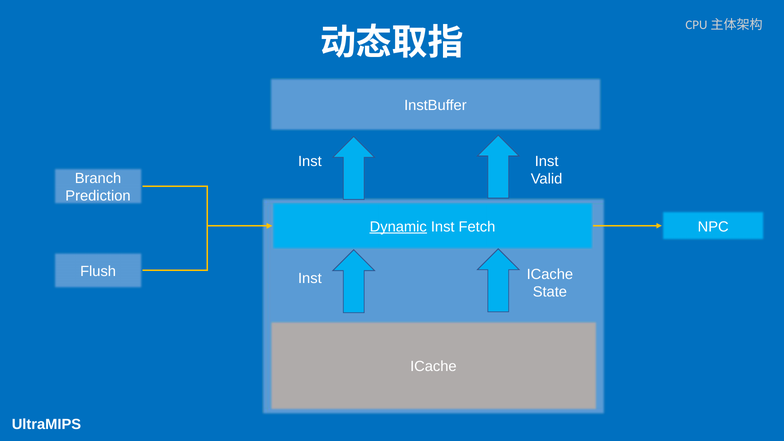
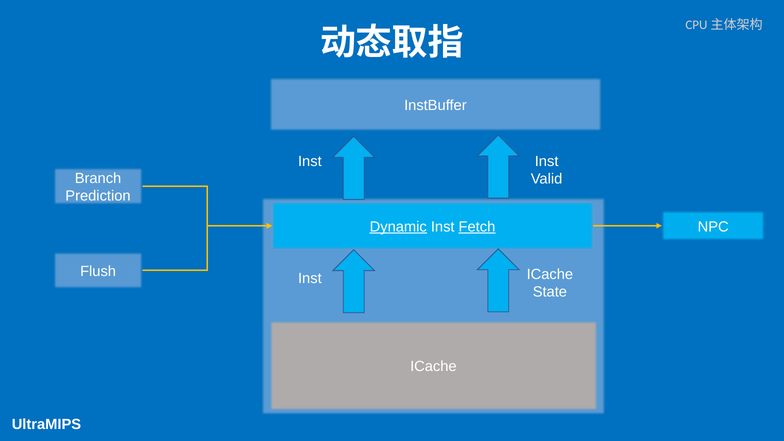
Fetch underline: none -> present (477, 227)
